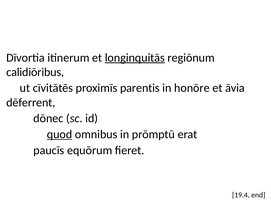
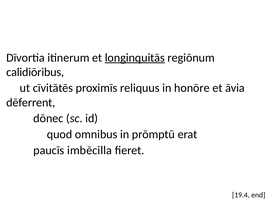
parentis: parentis -> reliquus (140, 88)
quod underline: present -> none (60, 135)
equōrum: equōrum -> imbēcilla (90, 150)
